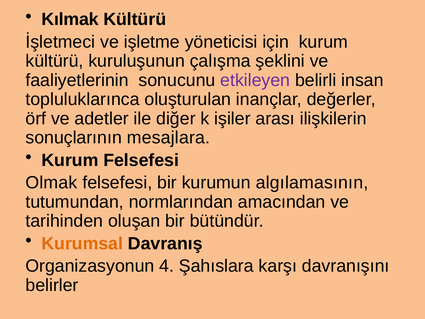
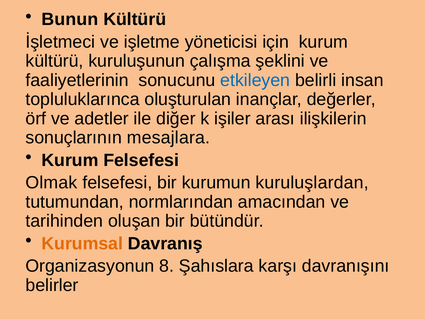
Kılmak: Kılmak -> Bunun (70, 19)
etkileyen colour: purple -> blue (255, 80)
algılamasının: algılamasının -> kuruluşlardan (312, 183)
4: 4 -> 8 (167, 266)
